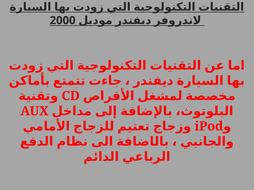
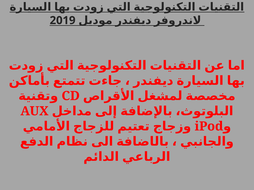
2000: 2000 -> 2019 (63, 20)
